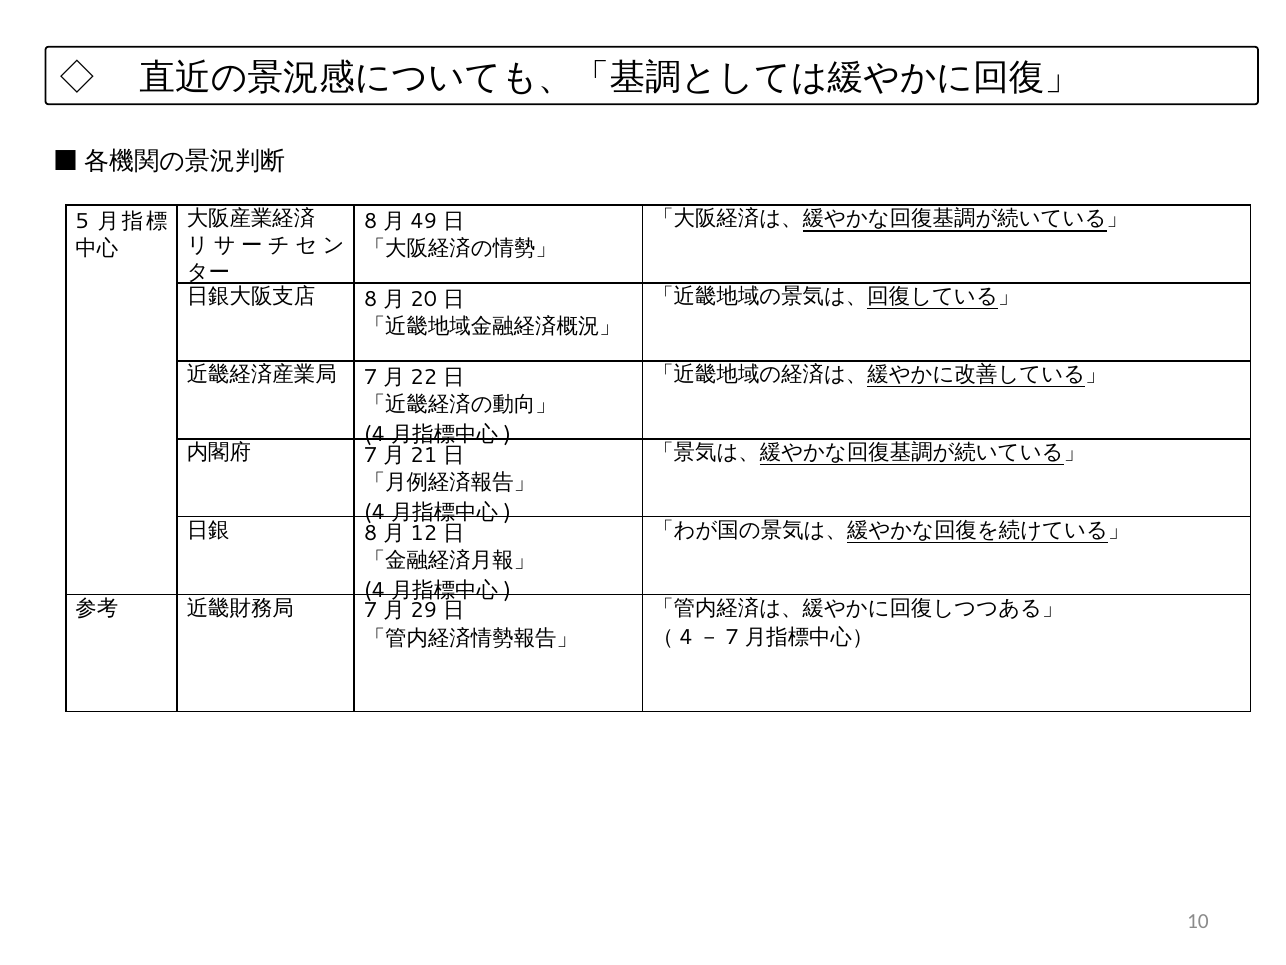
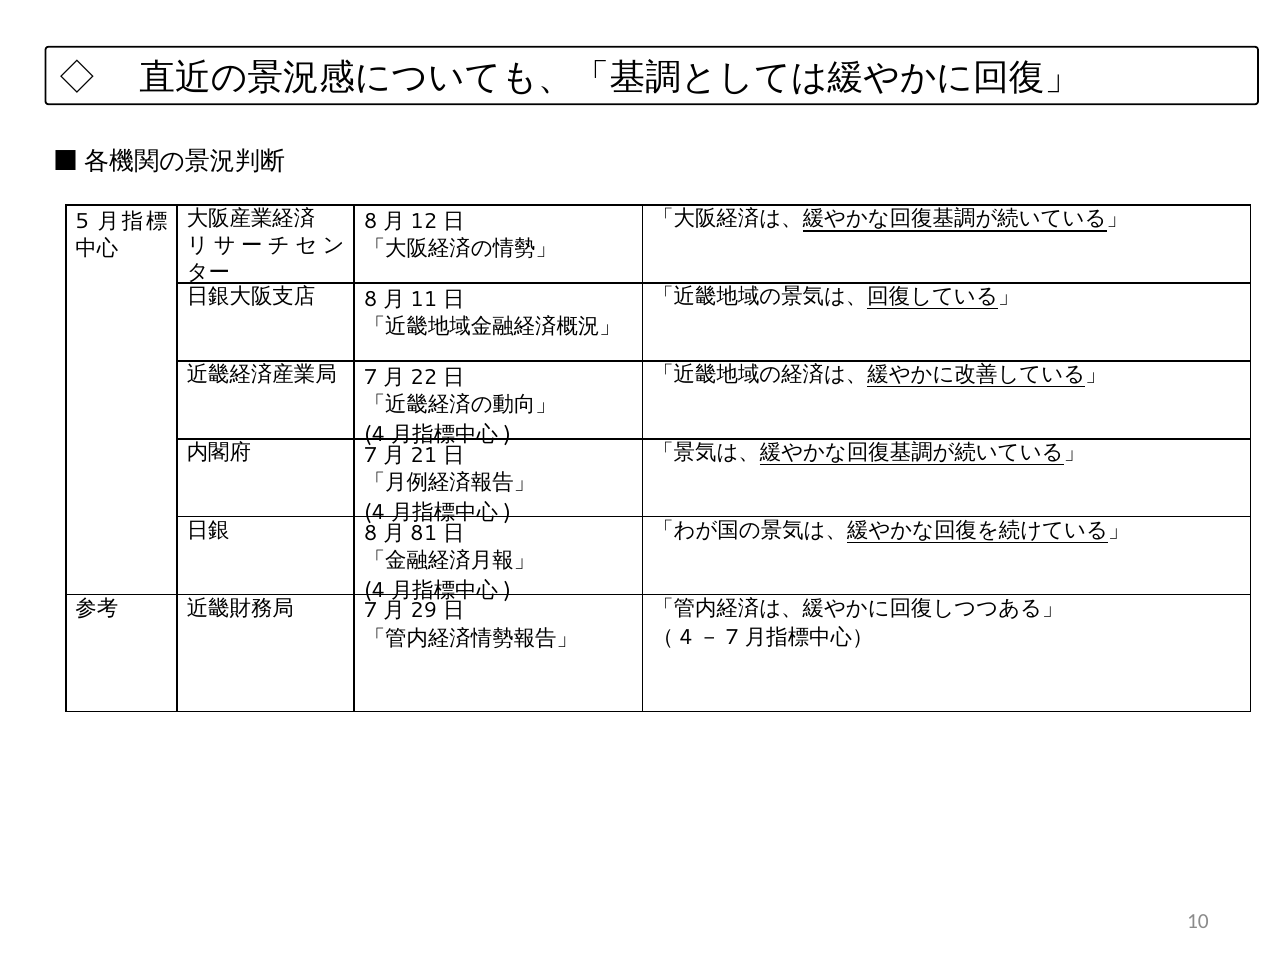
49: 49 -> 12 (424, 221)
20: 20 -> 11 (424, 299)
12: 12 -> 81 (424, 533)
